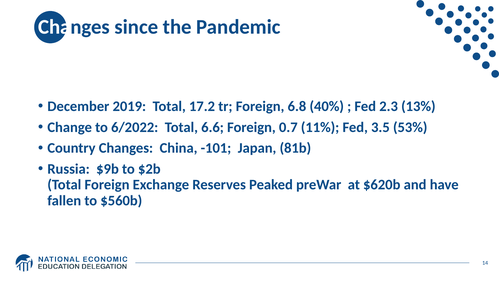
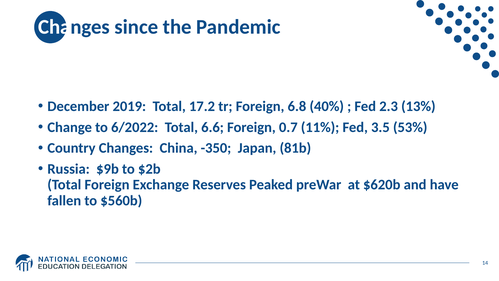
-101: -101 -> -350 (216, 148)
